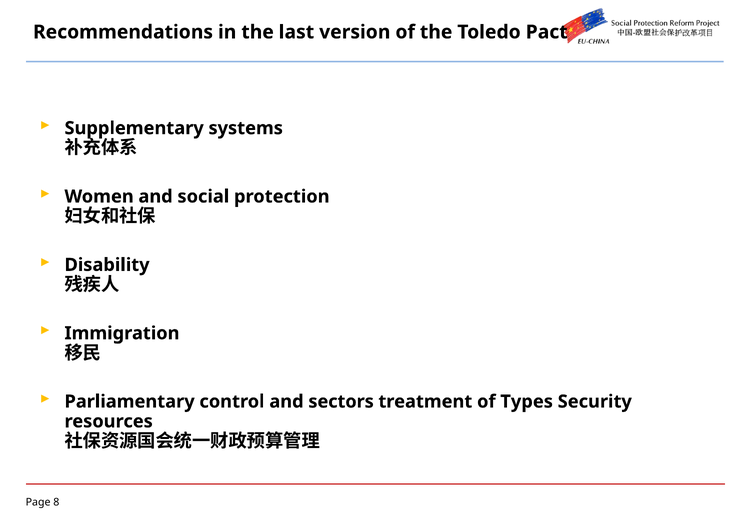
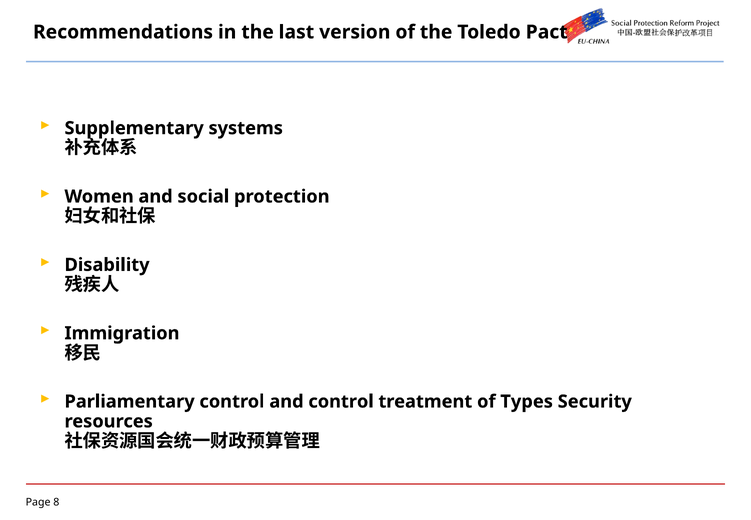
and sectors: sectors -> control (341, 402)
